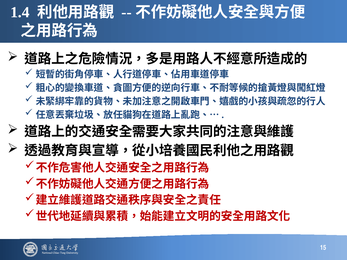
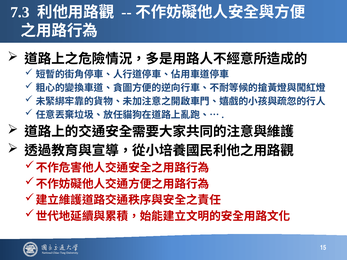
1.4: 1.4 -> 7.3 (20, 12)
